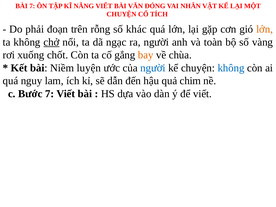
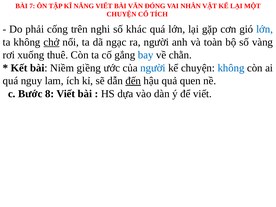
đoạn: đoạn -> cống (58, 29)
rỗng: rỗng -> nghi (100, 29)
lớn colour: orange -> blue (265, 29)
chốt: chốt -> thuê (58, 55)
bay colour: orange -> blue (146, 55)
chùa: chùa -> chằn (180, 55)
luyện: luyện -> giềng (89, 68)
đến underline: none -> present (133, 81)
chim: chim -> quen (190, 81)
Bước 7: 7 -> 8 (50, 94)
